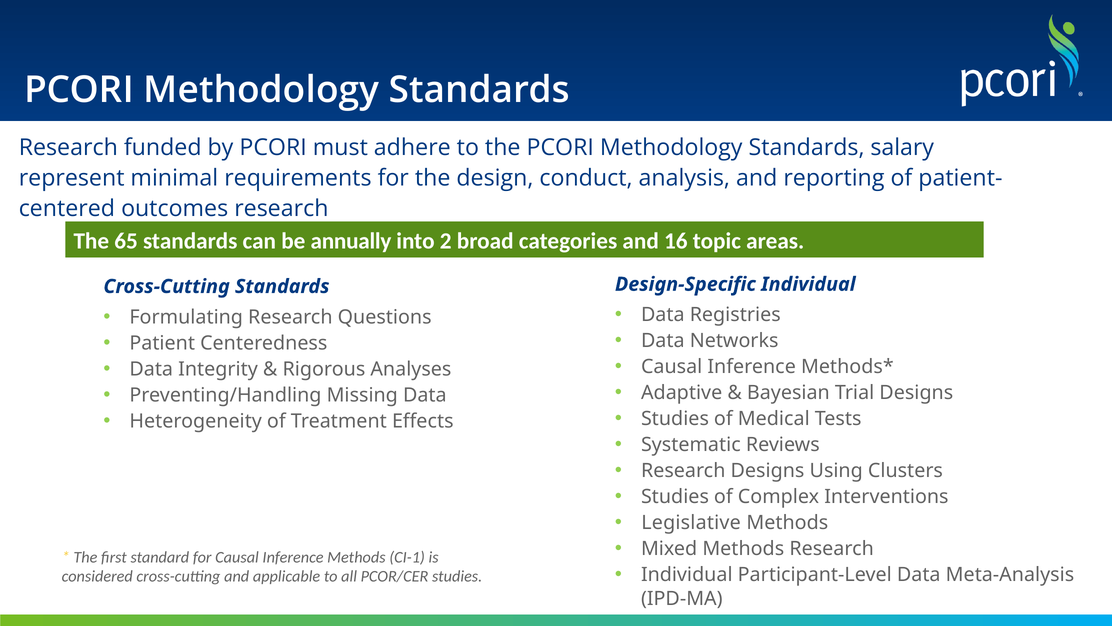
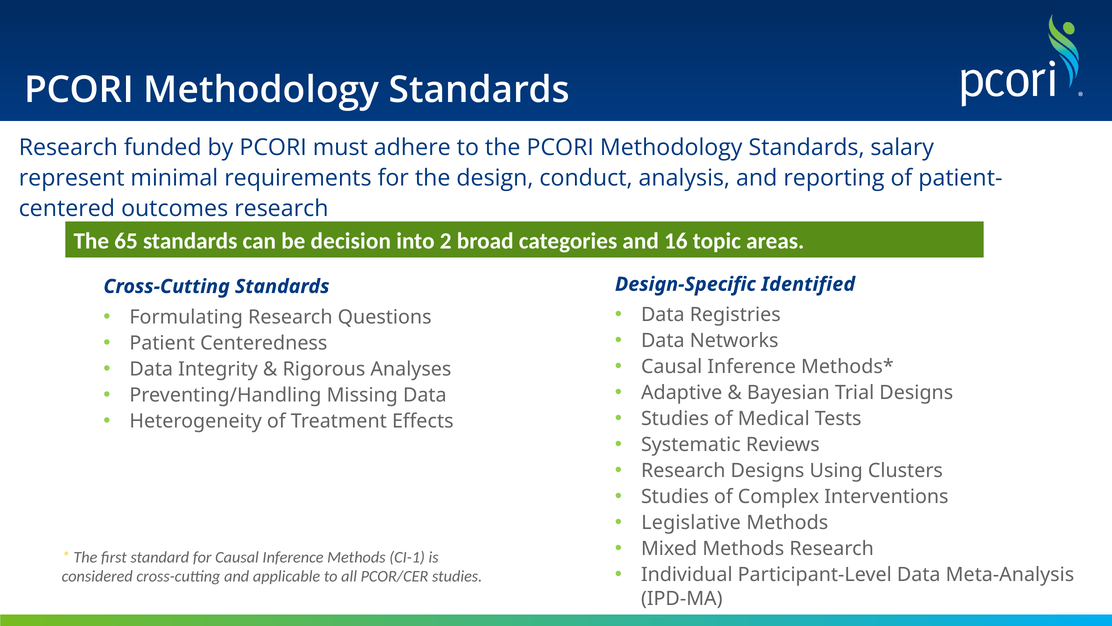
annually: annually -> decision (351, 241)
Design-Specific Individual: Individual -> Identified (808, 284)
